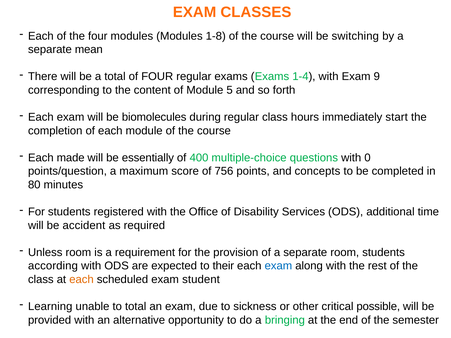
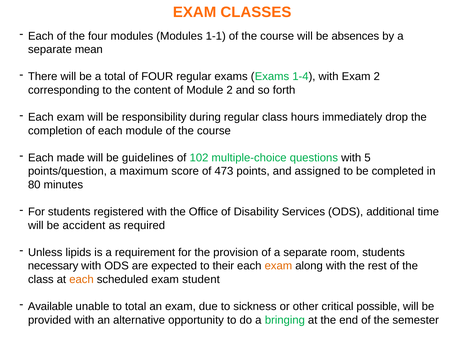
1-8: 1-8 -> 1-1 (216, 36)
switching: switching -> absences (355, 36)
Exam 9: 9 -> 2 (377, 77)
Module 5: 5 -> 2 (230, 90)
biomolecules: biomolecules -> responsibility (154, 117)
start: start -> drop (397, 117)
essentially: essentially -> guidelines (148, 158)
400: 400 -> 102 (199, 158)
0: 0 -> 5 (367, 158)
756: 756 -> 473 (224, 171)
concepts: concepts -> assigned (318, 171)
Unless room: room -> lipids (78, 253)
according: according -> necessary (53, 266)
exam colour: blue -> orange (278, 266)
Learning: Learning -> Available (50, 307)
